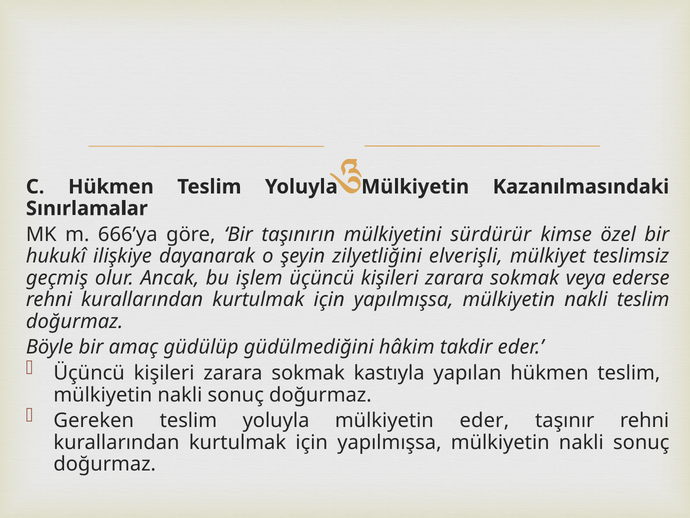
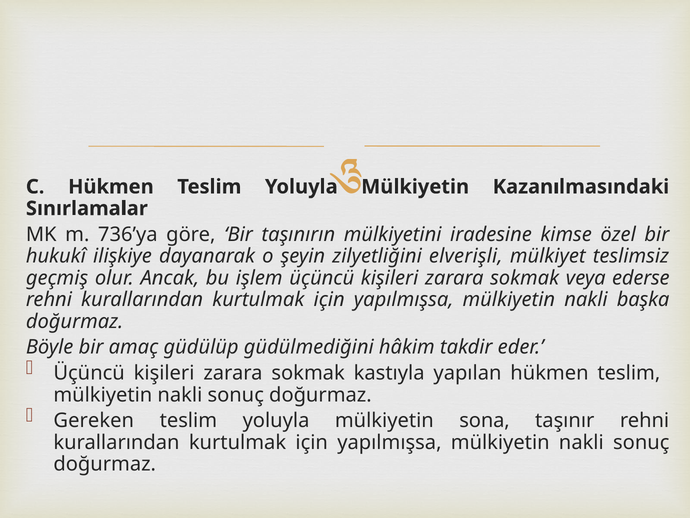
666’ya: 666’ya -> 736’ya (128, 234)
sürdürür: sürdürür -> iradesine (491, 234)
nakli teslim: teslim -> başka (643, 299)
mülkiyetin eder: eder -> sona (485, 420)
